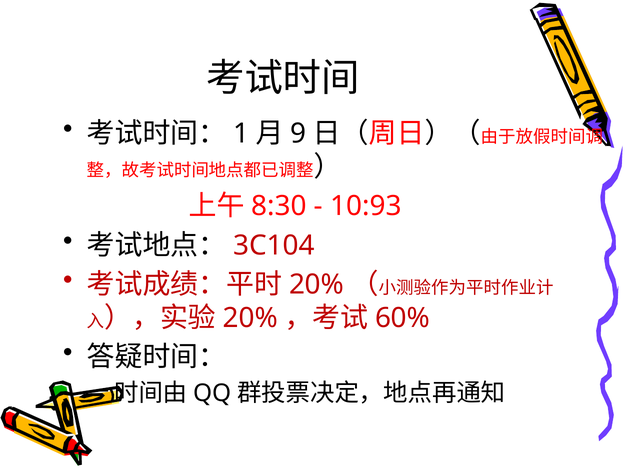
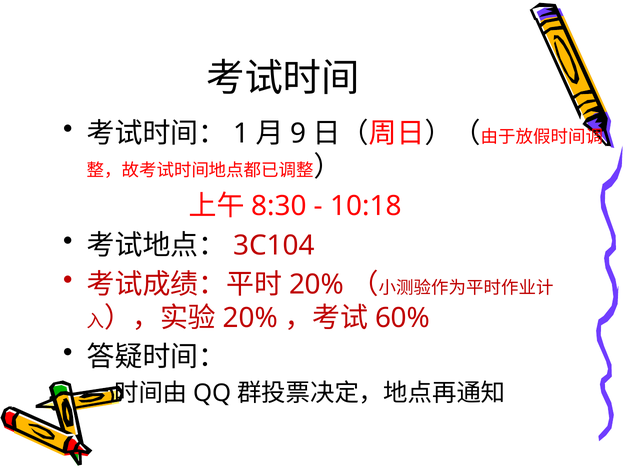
10:93: 10:93 -> 10:18 (366, 206)
